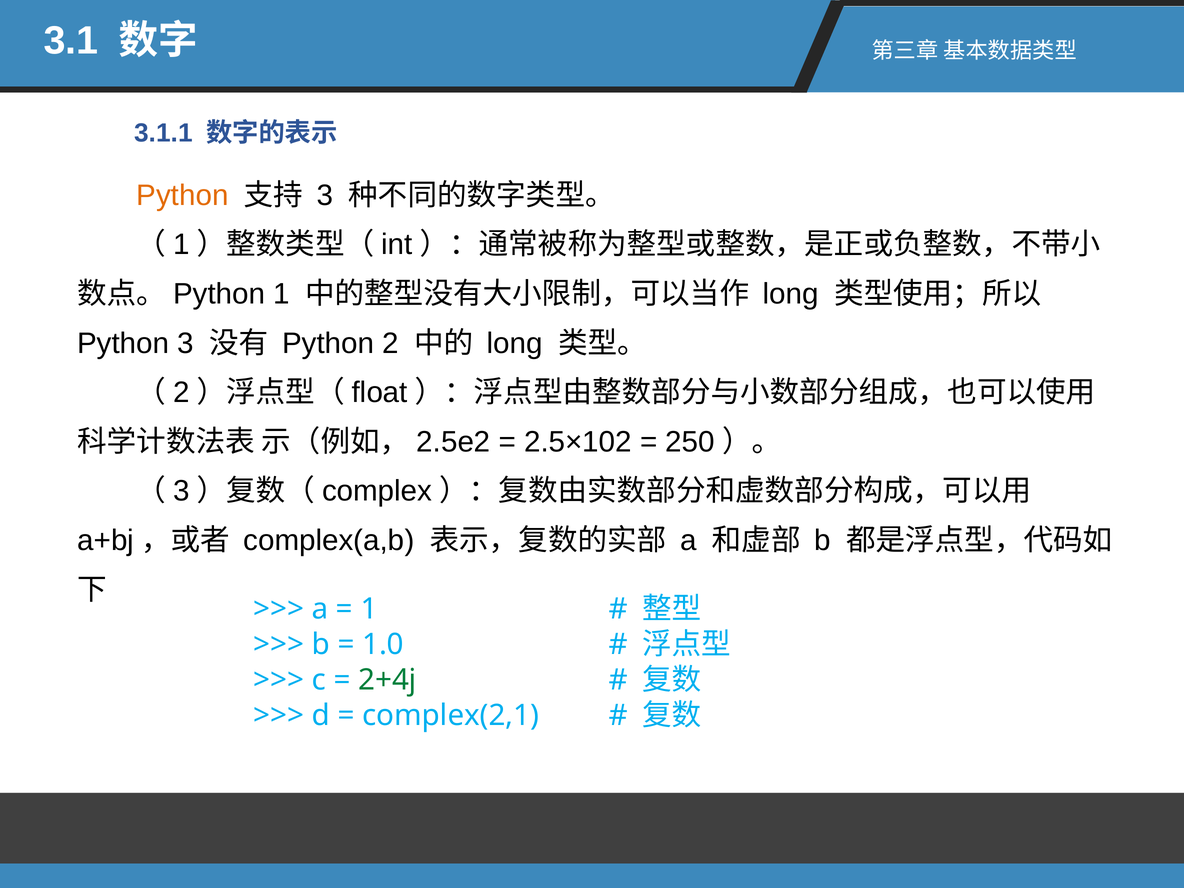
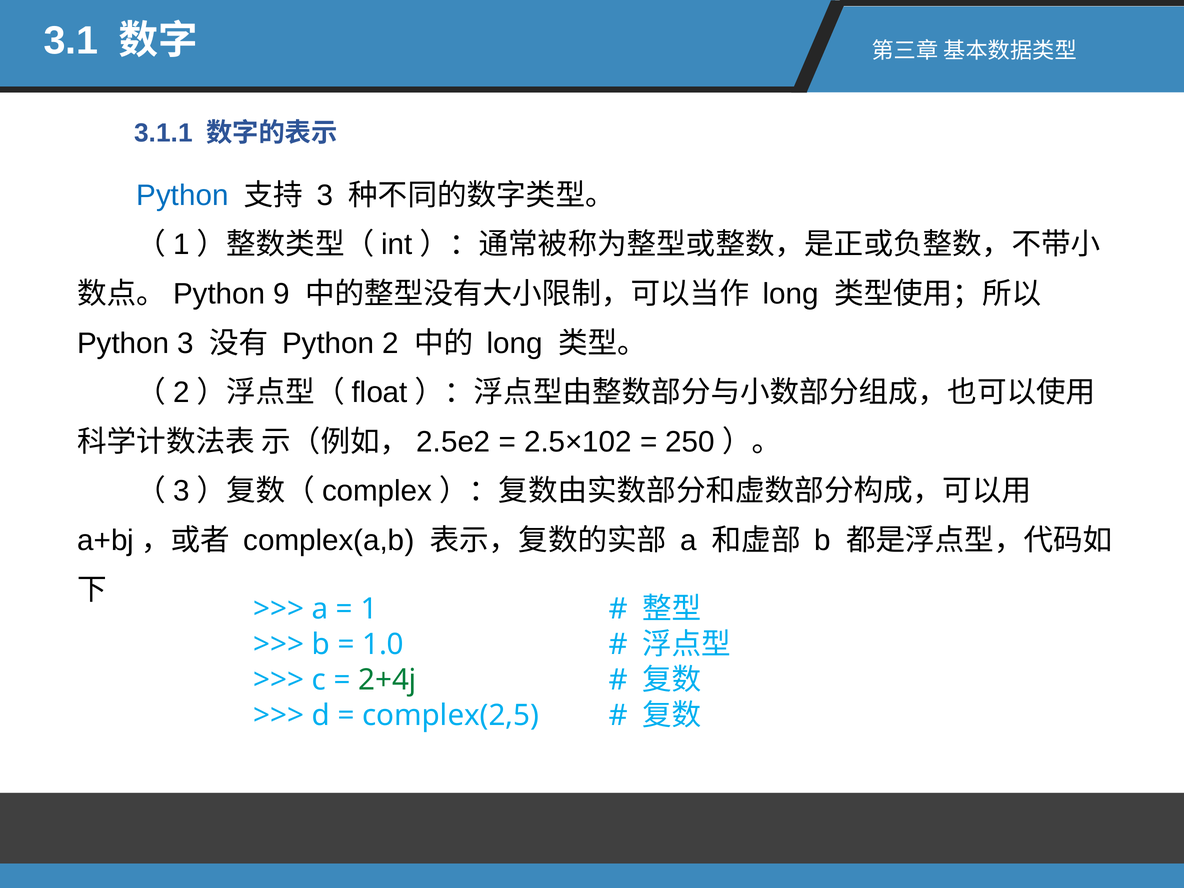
Python colour: orange -> blue (182, 195)
1: 1 -> 9 (282, 294)
complex(2,1: complex(2,1 -> complex(2,5 (451, 715)
